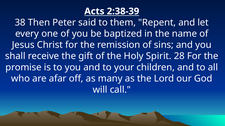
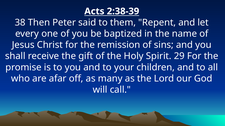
28: 28 -> 29 (179, 56)
